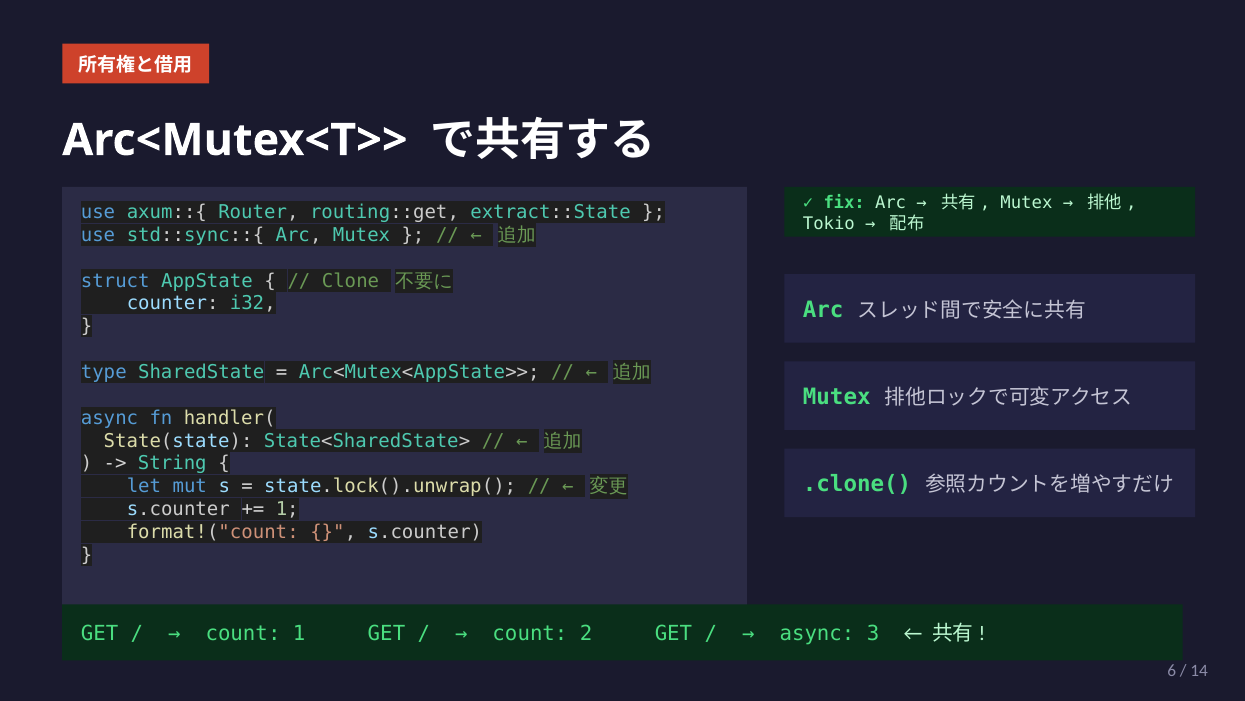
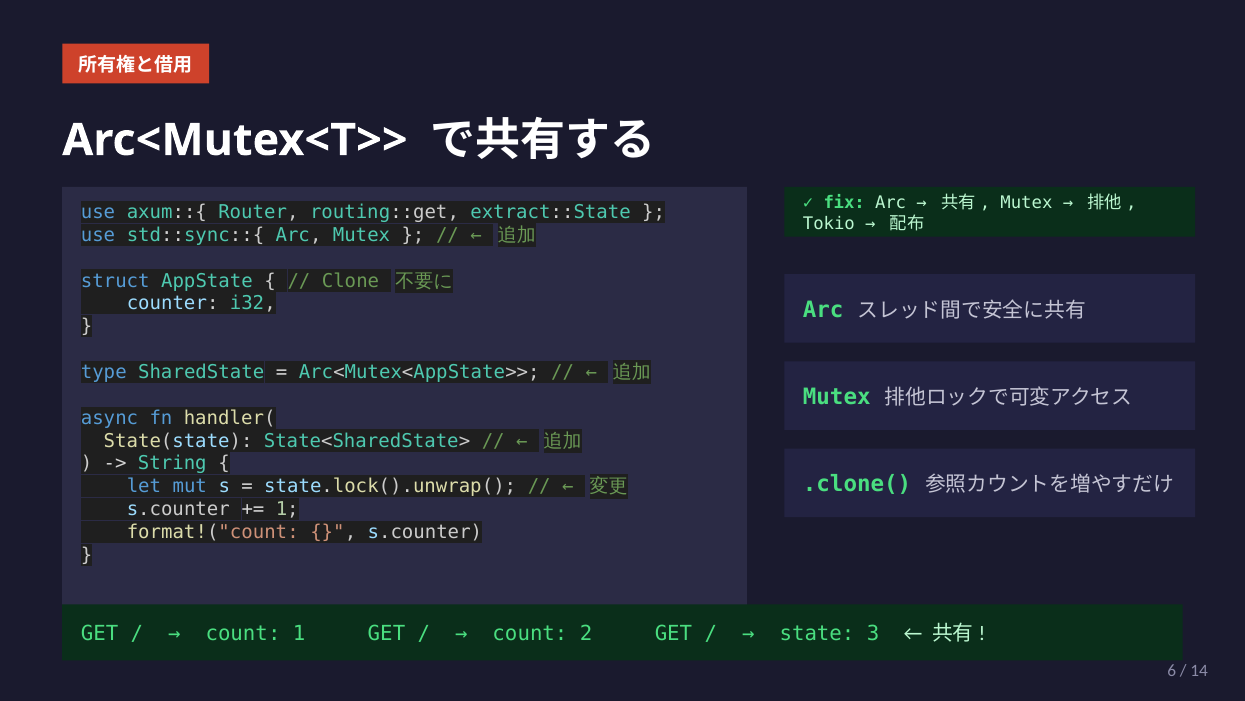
async: async -> state (817, 633)
